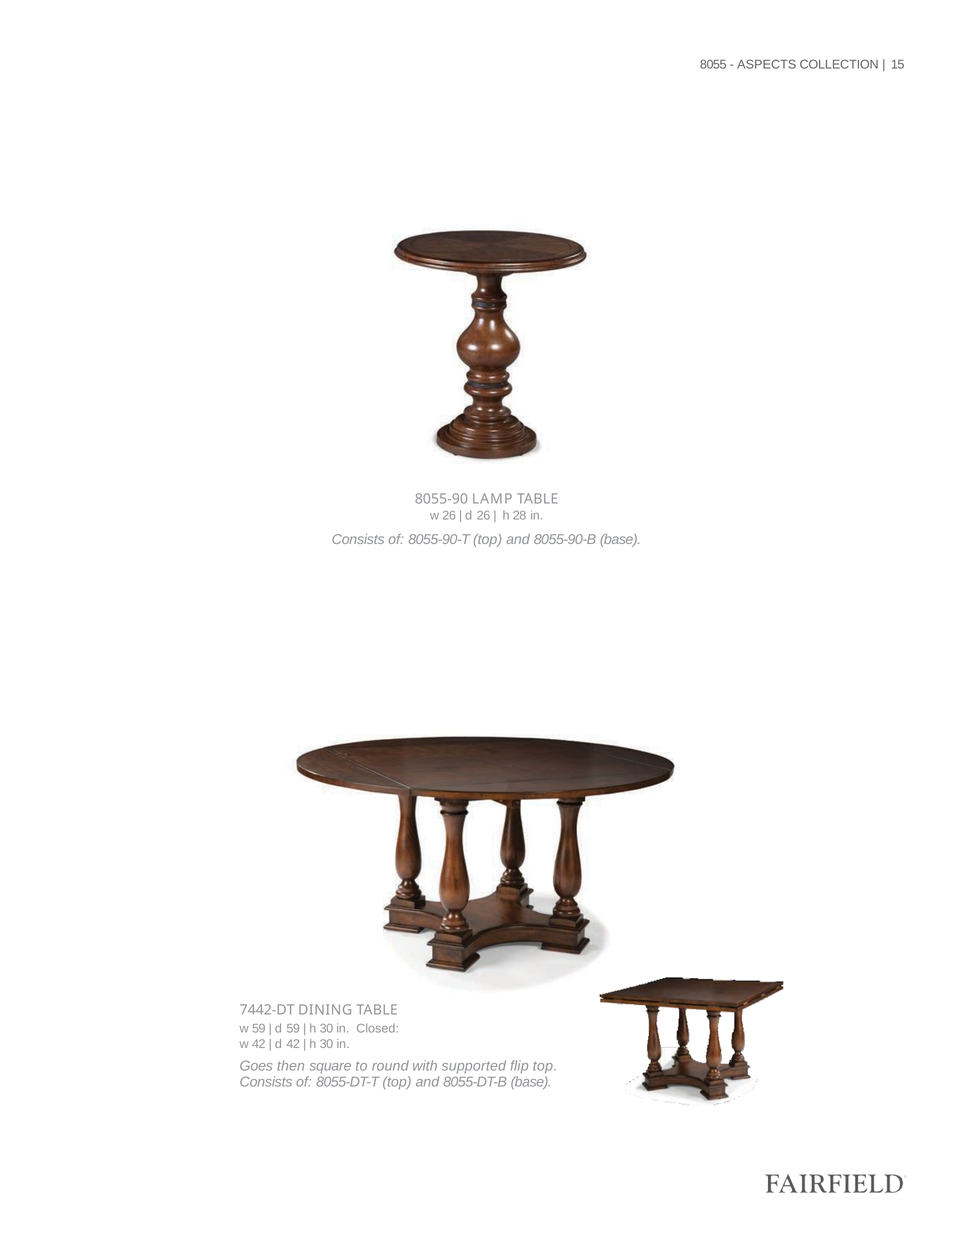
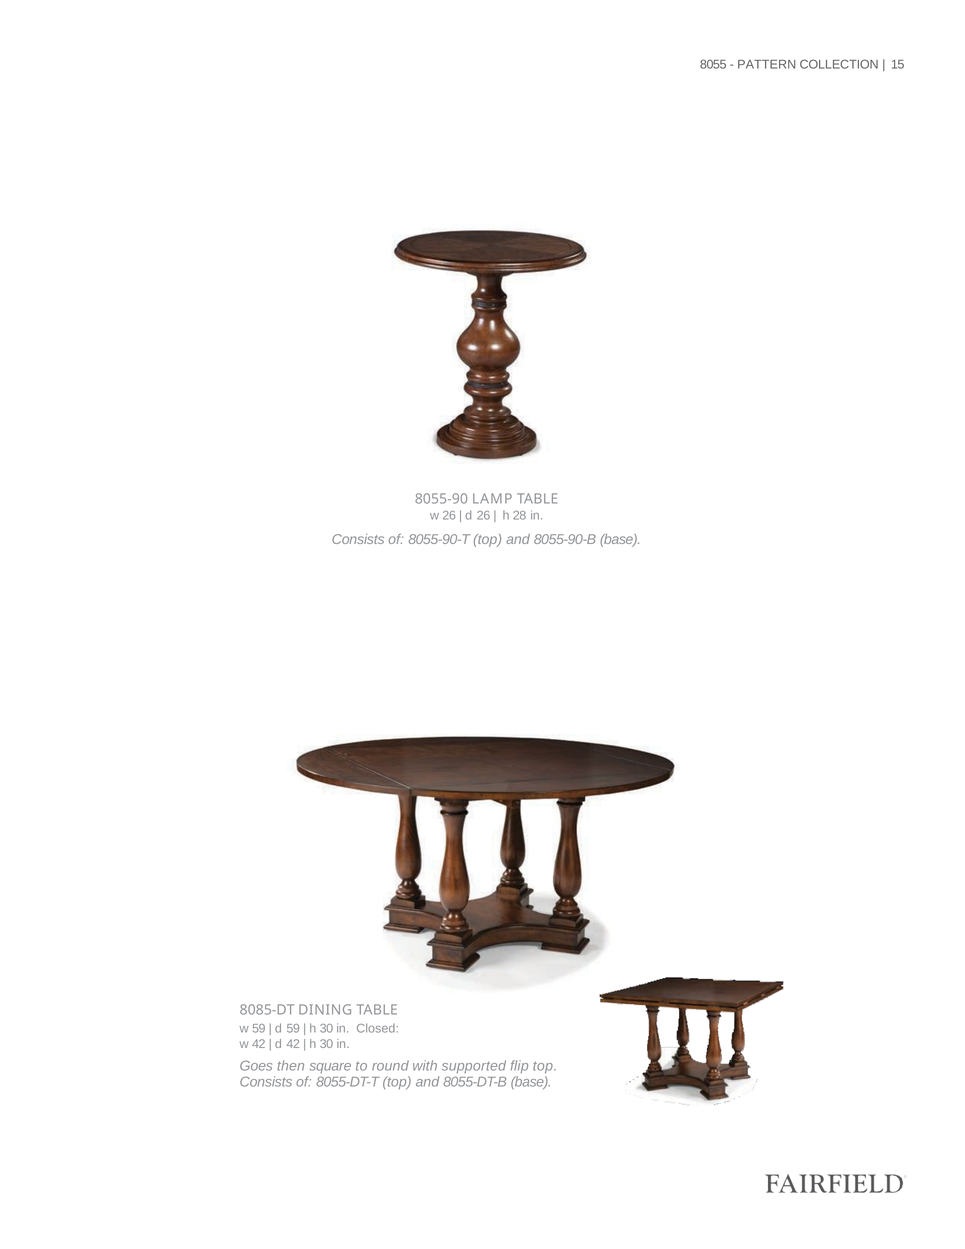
ASPECTS: ASPECTS -> PATTERN (767, 64)
7442-DT: 7442-DT -> 8085-DT (267, 1010)
